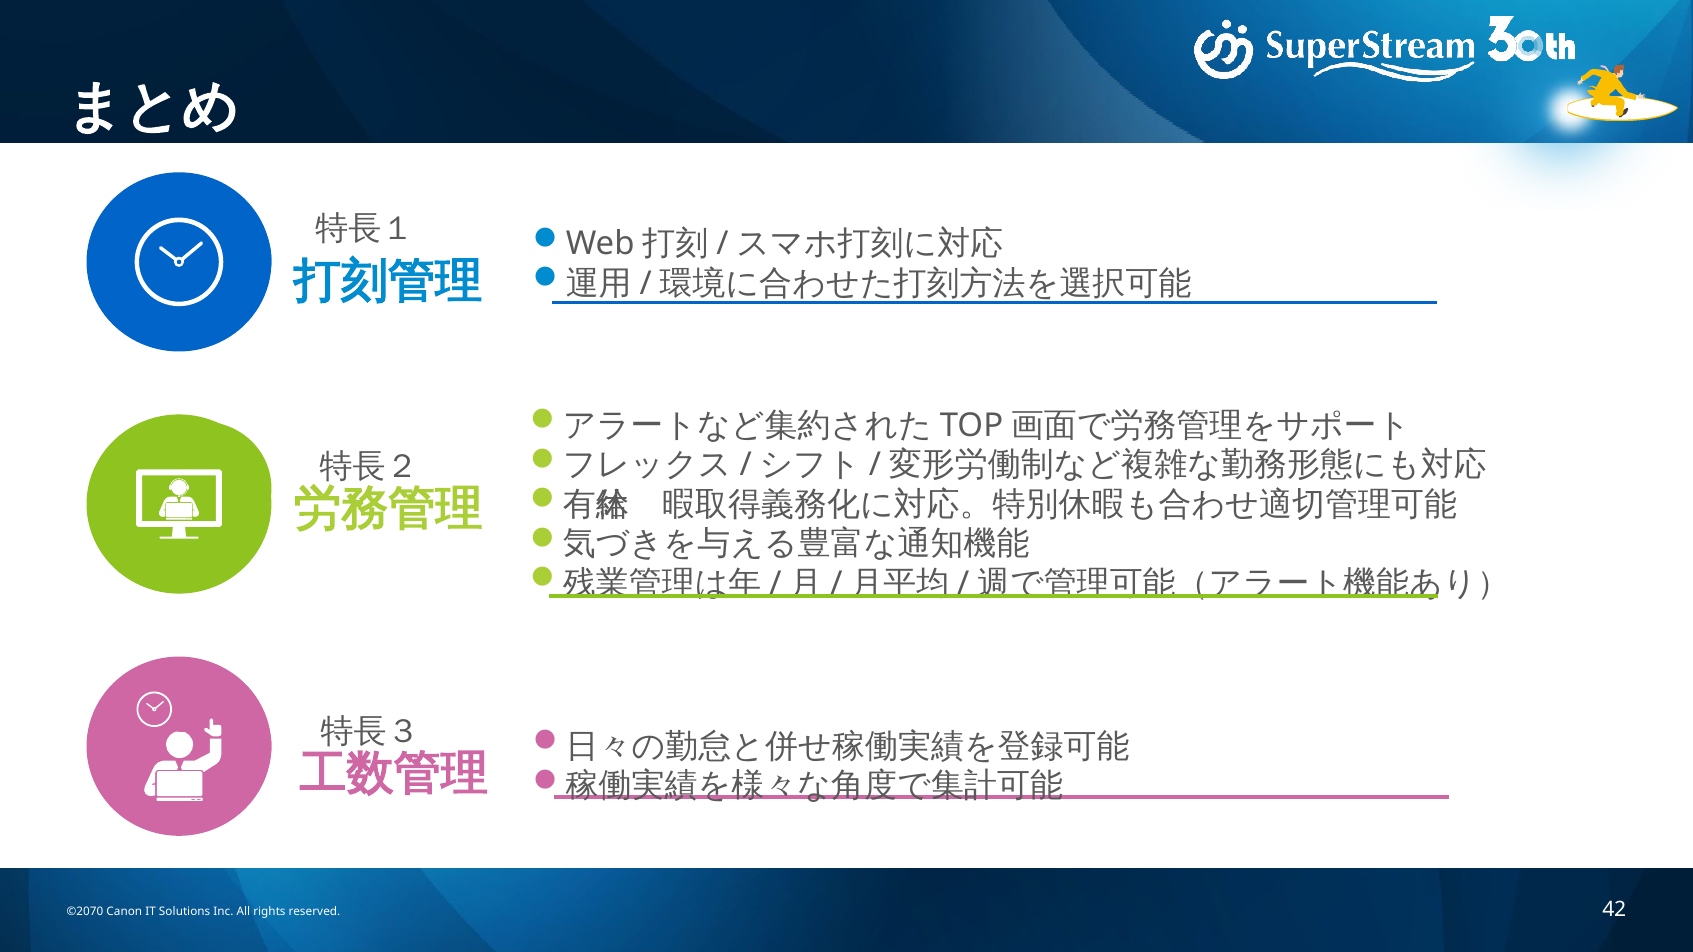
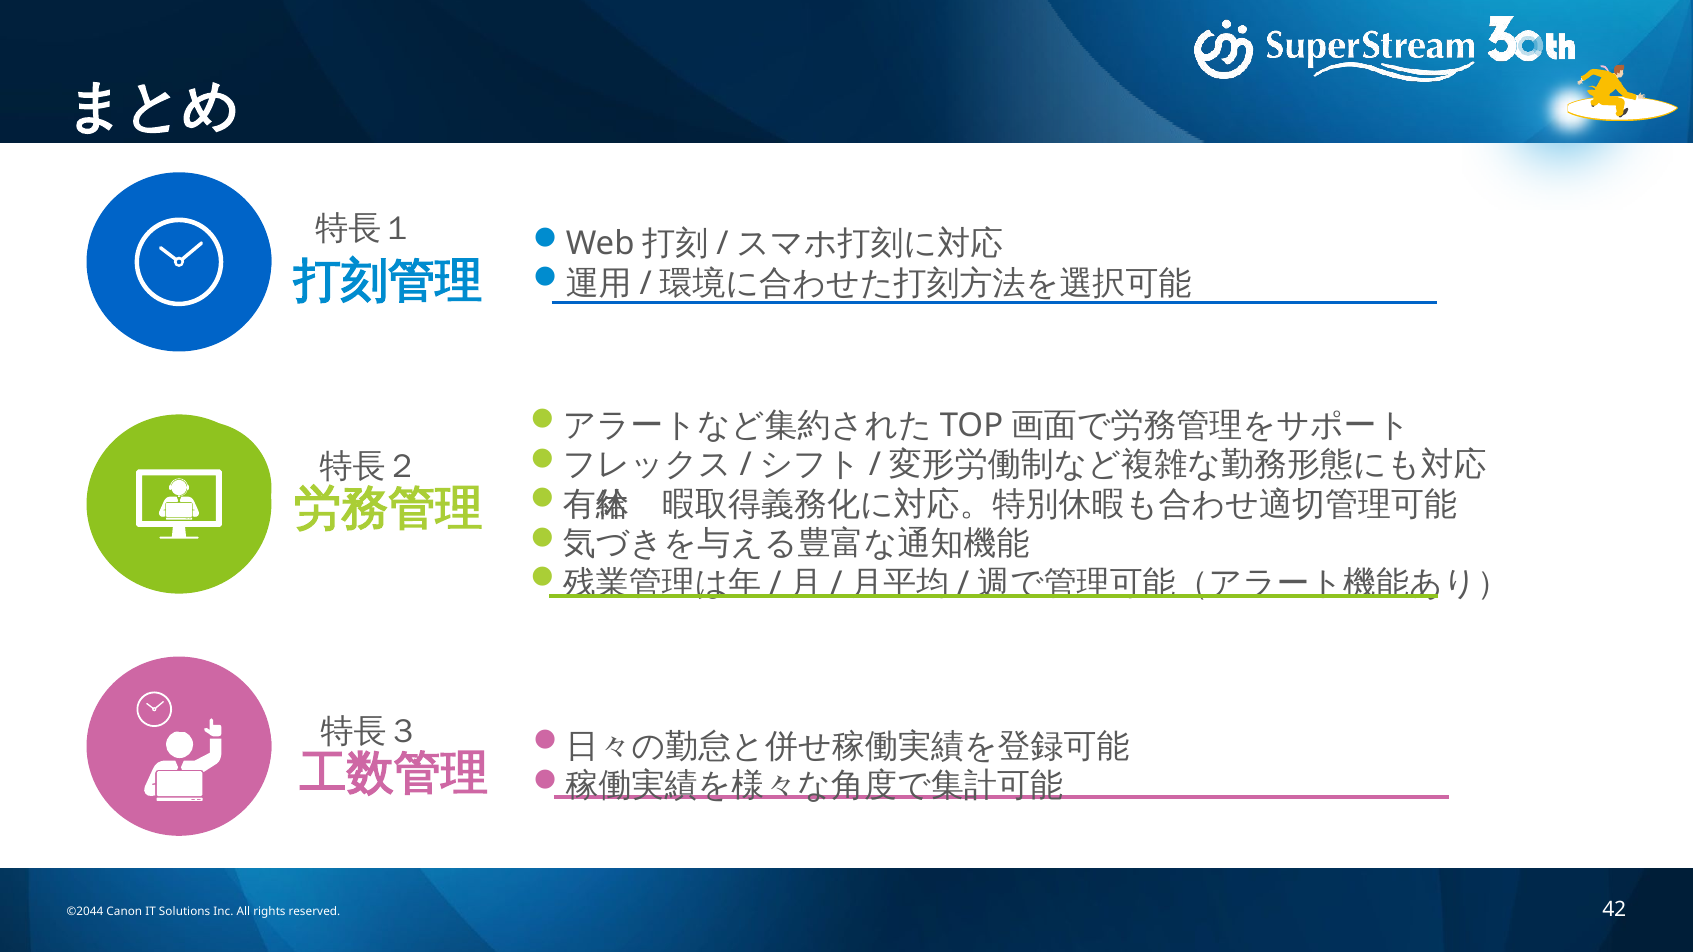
©2070: ©2070 -> ©2044 (85, 912)
